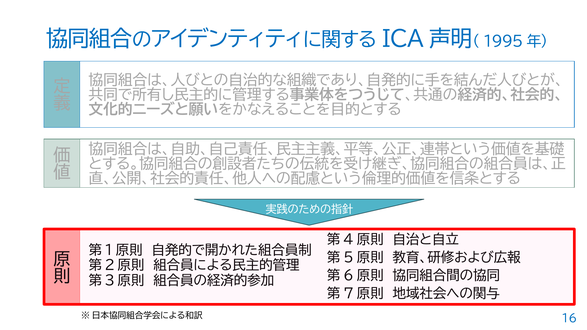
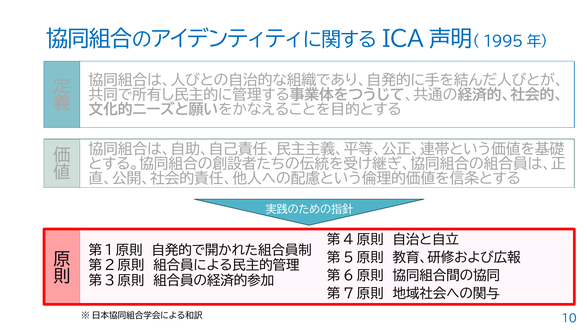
16: 16 -> 10 (569, 319)
